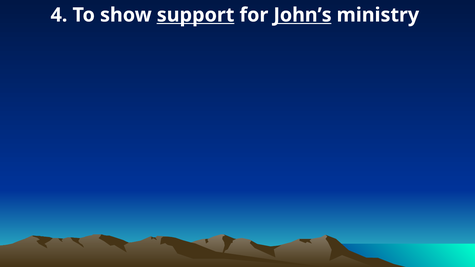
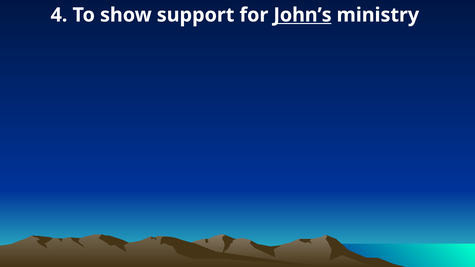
support underline: present -> none (196, 15)
